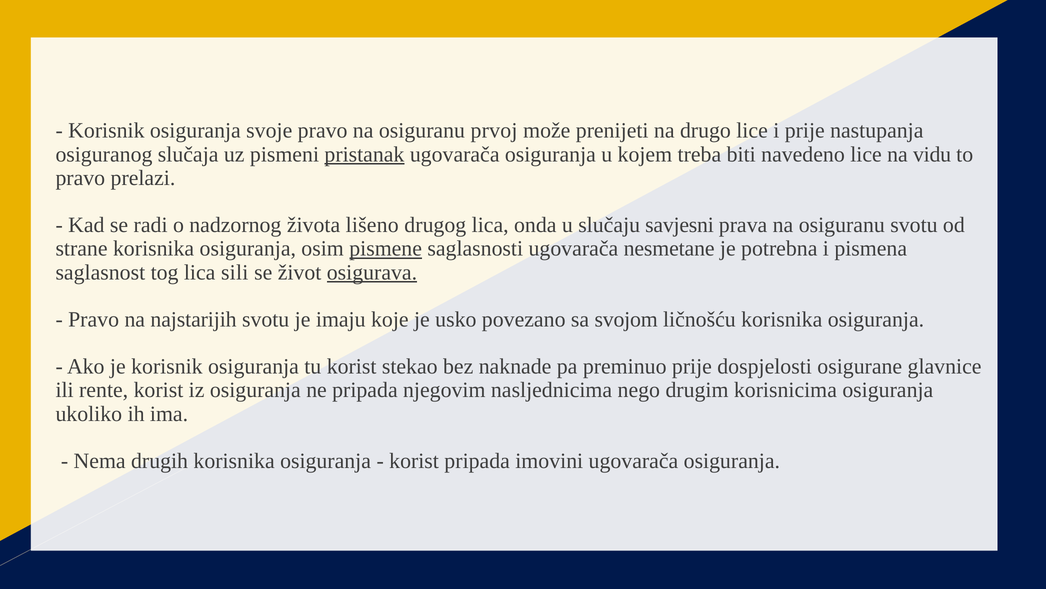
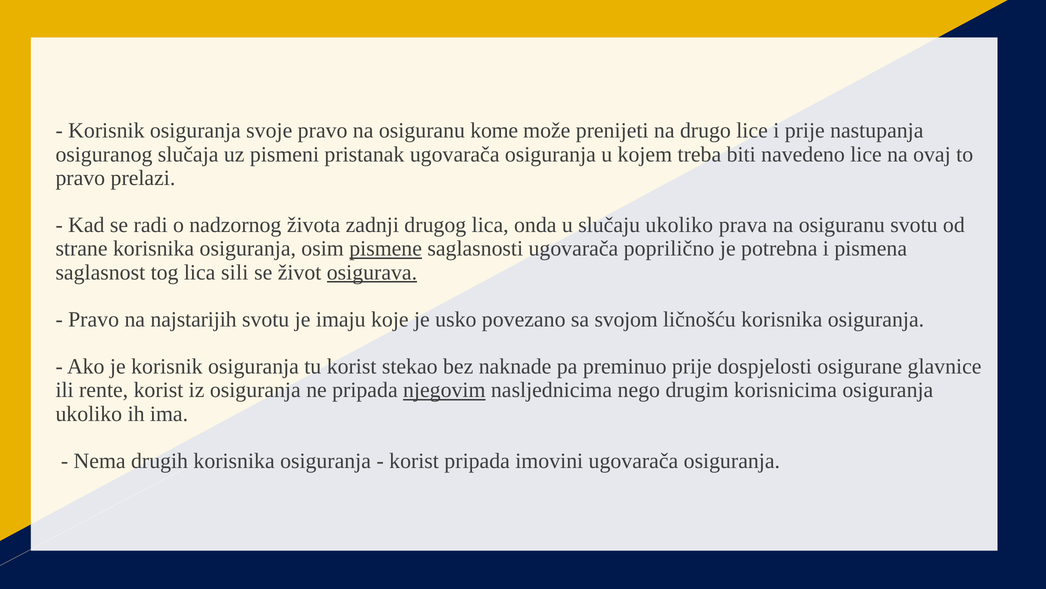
prvoj: prvoj -> kome (494, 131)
pristanak underline: present -> none (364, 154)
vidu: vidu -> ovaj (932, 154)
lišeno: lišeno -> zadnji (372, 225)
slučaju savjesni: savjesni -> ukoliko (679, 225)
nesmetane: nesmetane -> poprilično (669, 248)
njegovim underline: none -> present (444, 390)
